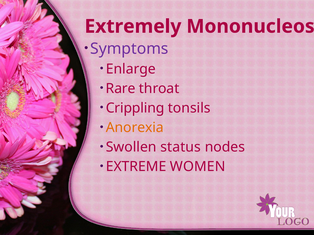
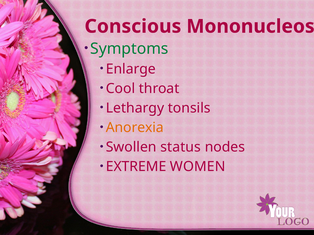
Extremely: Extremely -> Conscious (133, 26)
Symptoms colour: purple -> green (129, 49)
Rare: Rare -> Cool (121, 89)
Crippling: Crippling -> Lethargy (135, 108)
